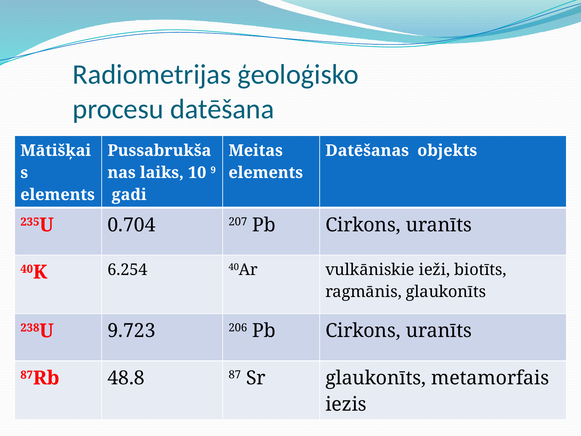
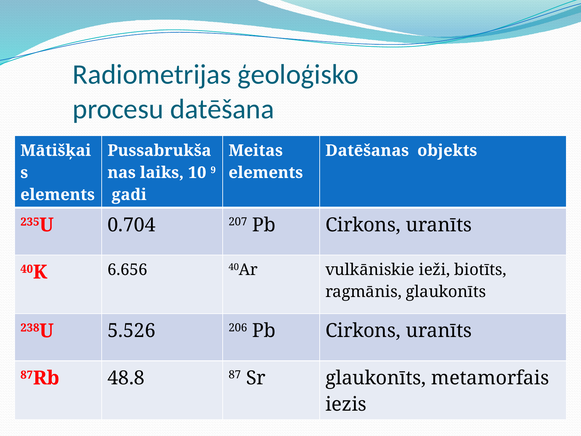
6.254: 6.254 -> 6.656 (128, 270)
9.723: 9.723 -> 5.526 (132, 331)
